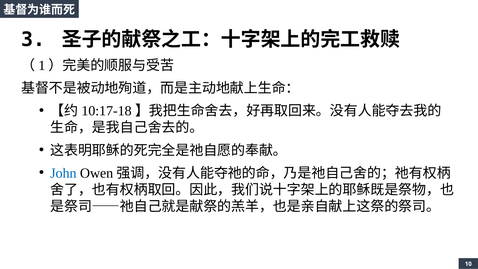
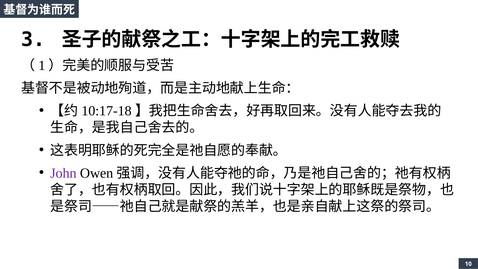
John colour: blue -> purple (63, 173)
